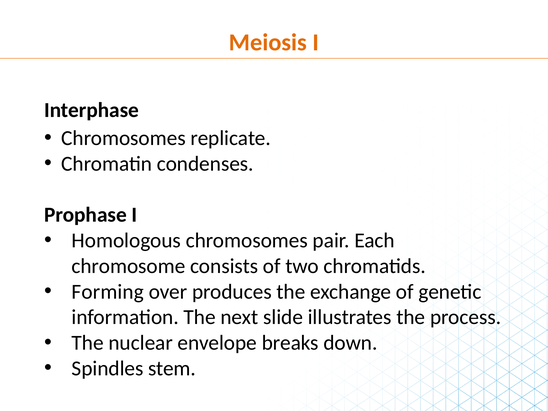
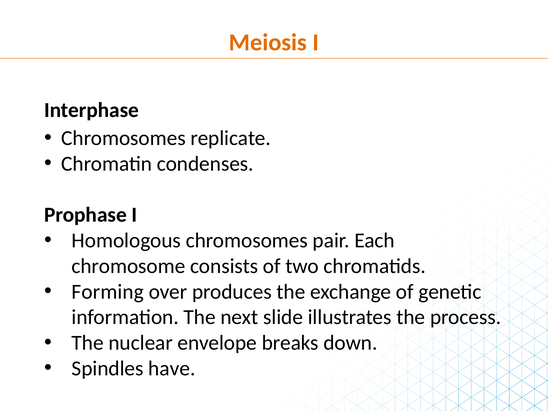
stem: stem -> have (172, 368)
